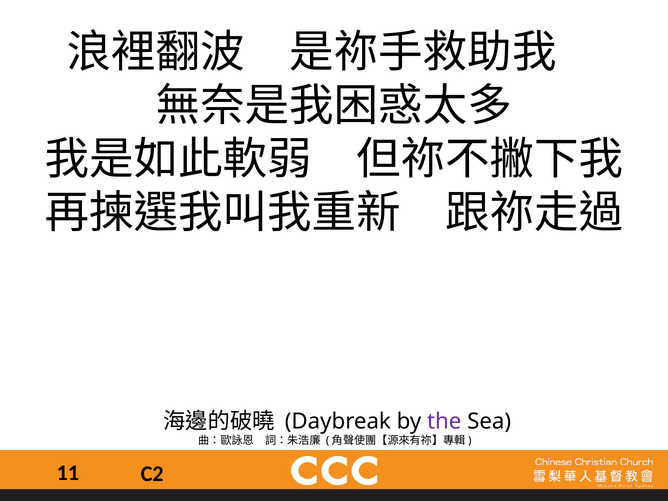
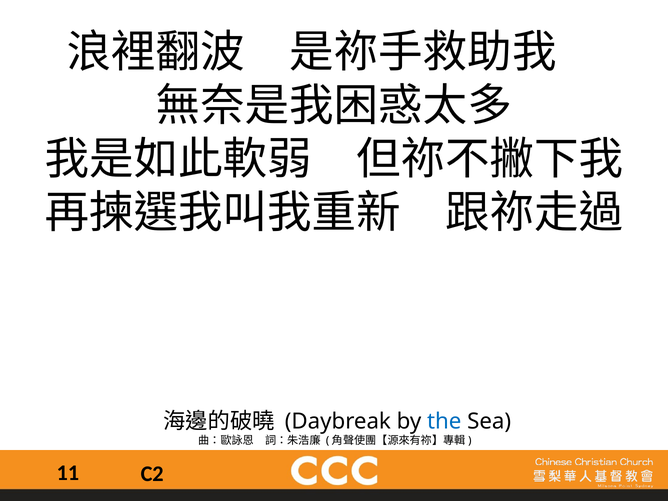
the colour: purple -> blue (444, 421)
